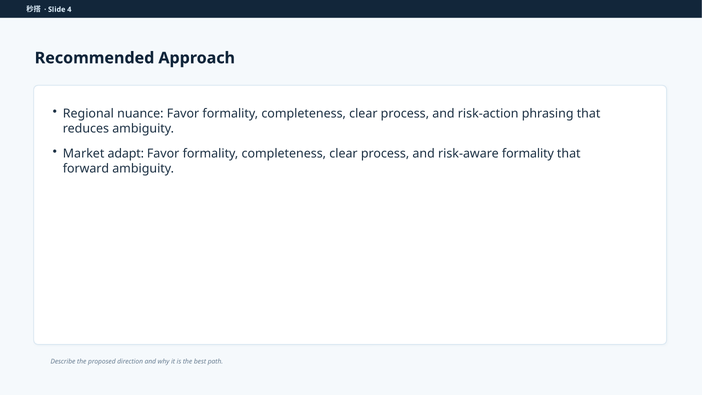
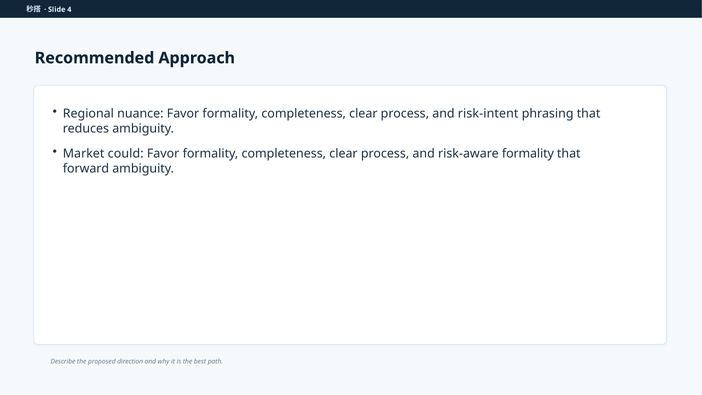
risk-action: risk-action -> risk-intent (488, 114)
adapt: adapt -> could (126, 154)
